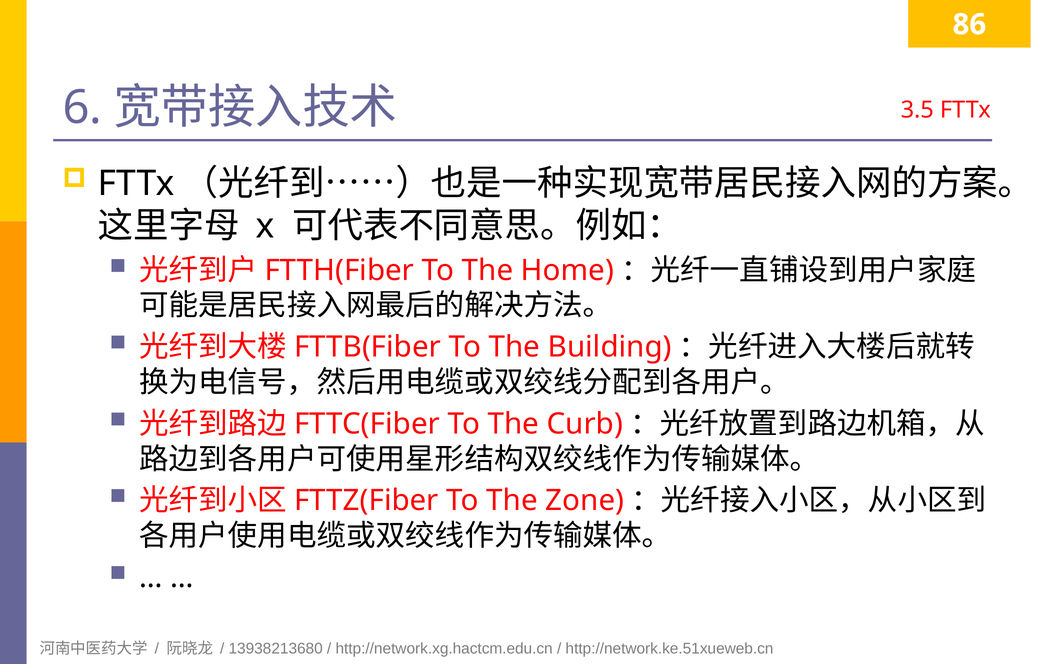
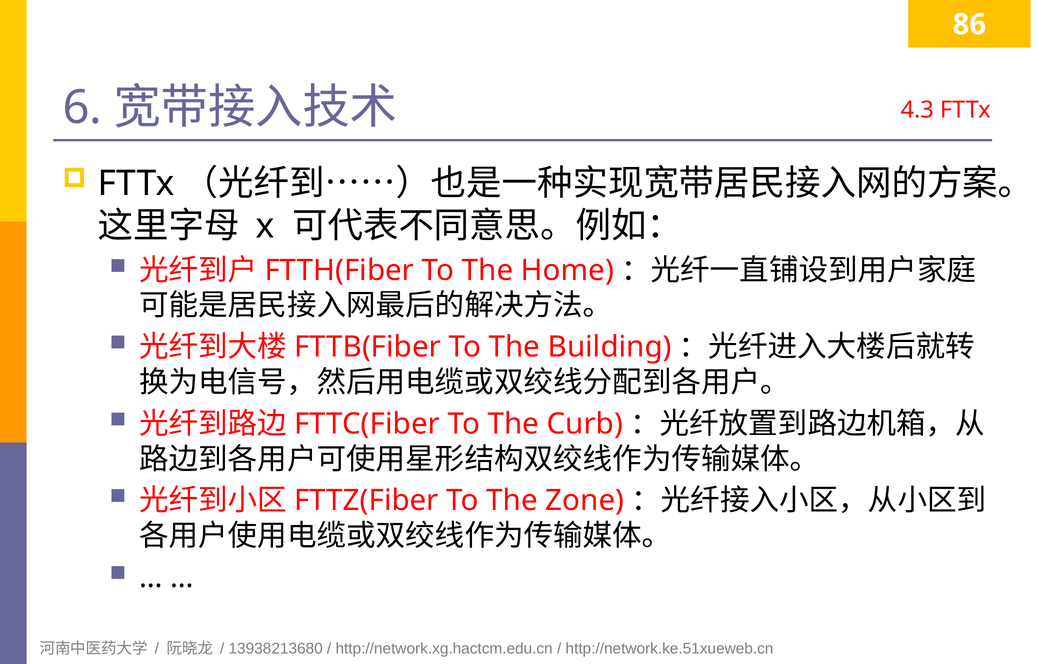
3.5: 3.5 -> 4.3 (917, 110)
